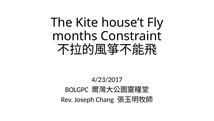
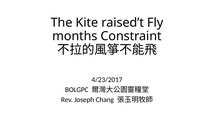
house’t: house’t -> raised’t (123, 23)
